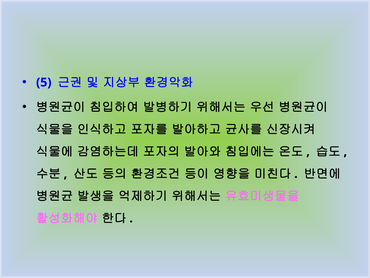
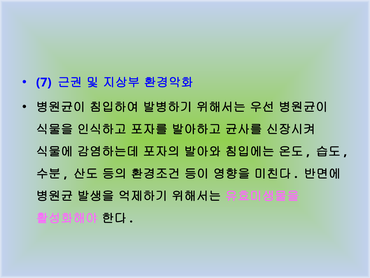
5: 5 -> 7 (44, 82)
